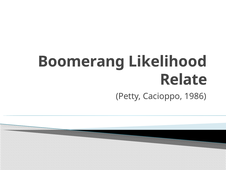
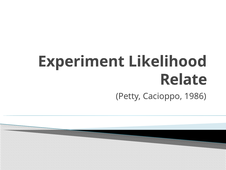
Boomerang: Boomerang -> Experiment (81, 61)
